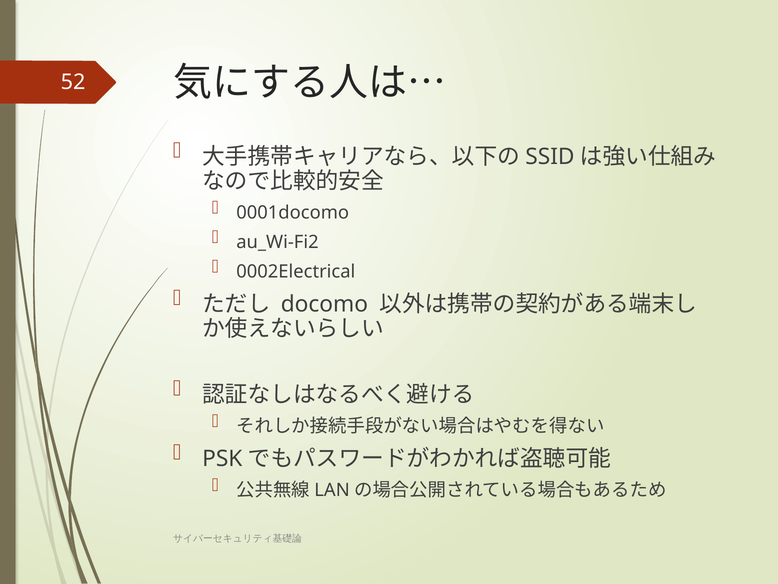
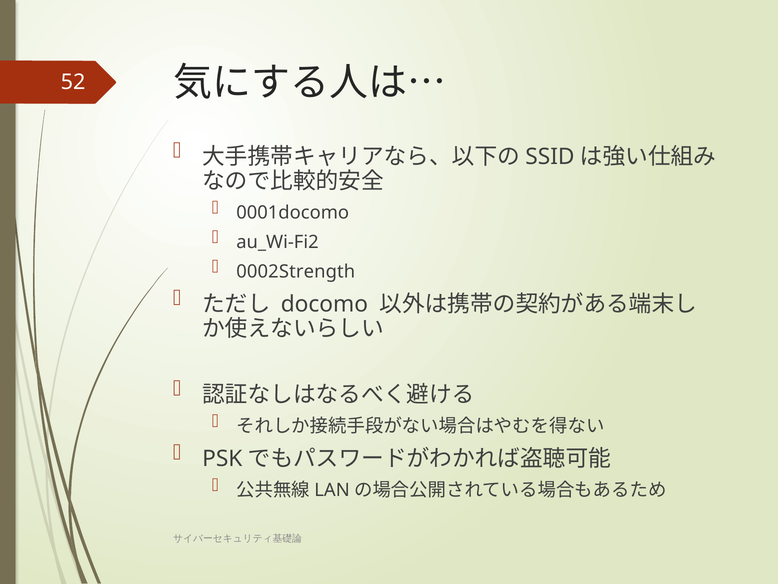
0002Electrical: 0002Electrical -> 0002Strength (296, 272)
